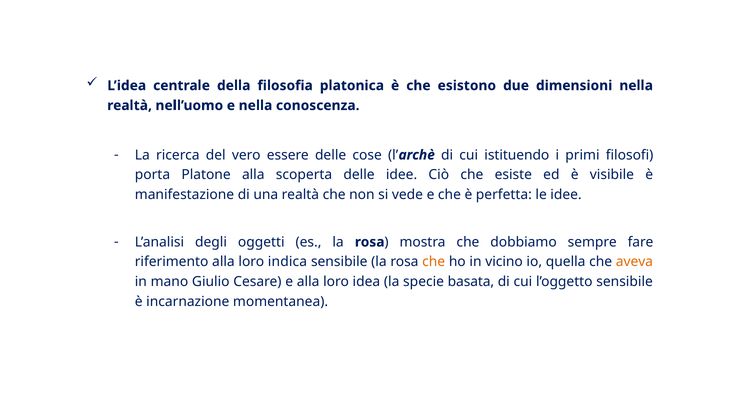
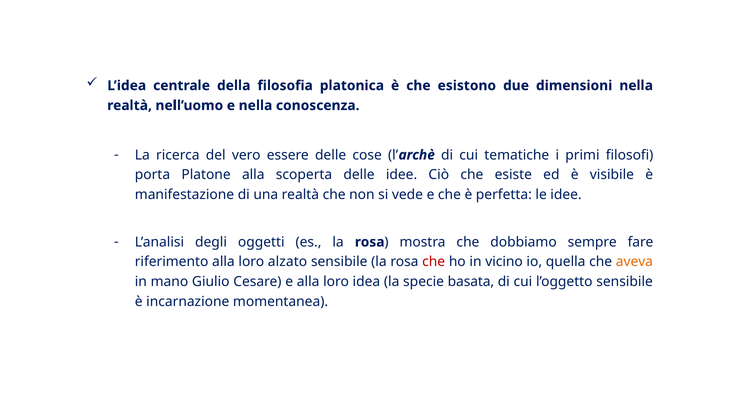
istituendo: istituendo -> tematiche (517, 155)
indica: indica -> alzato (288, 262)
che colour: orange -> red (434, 262)
